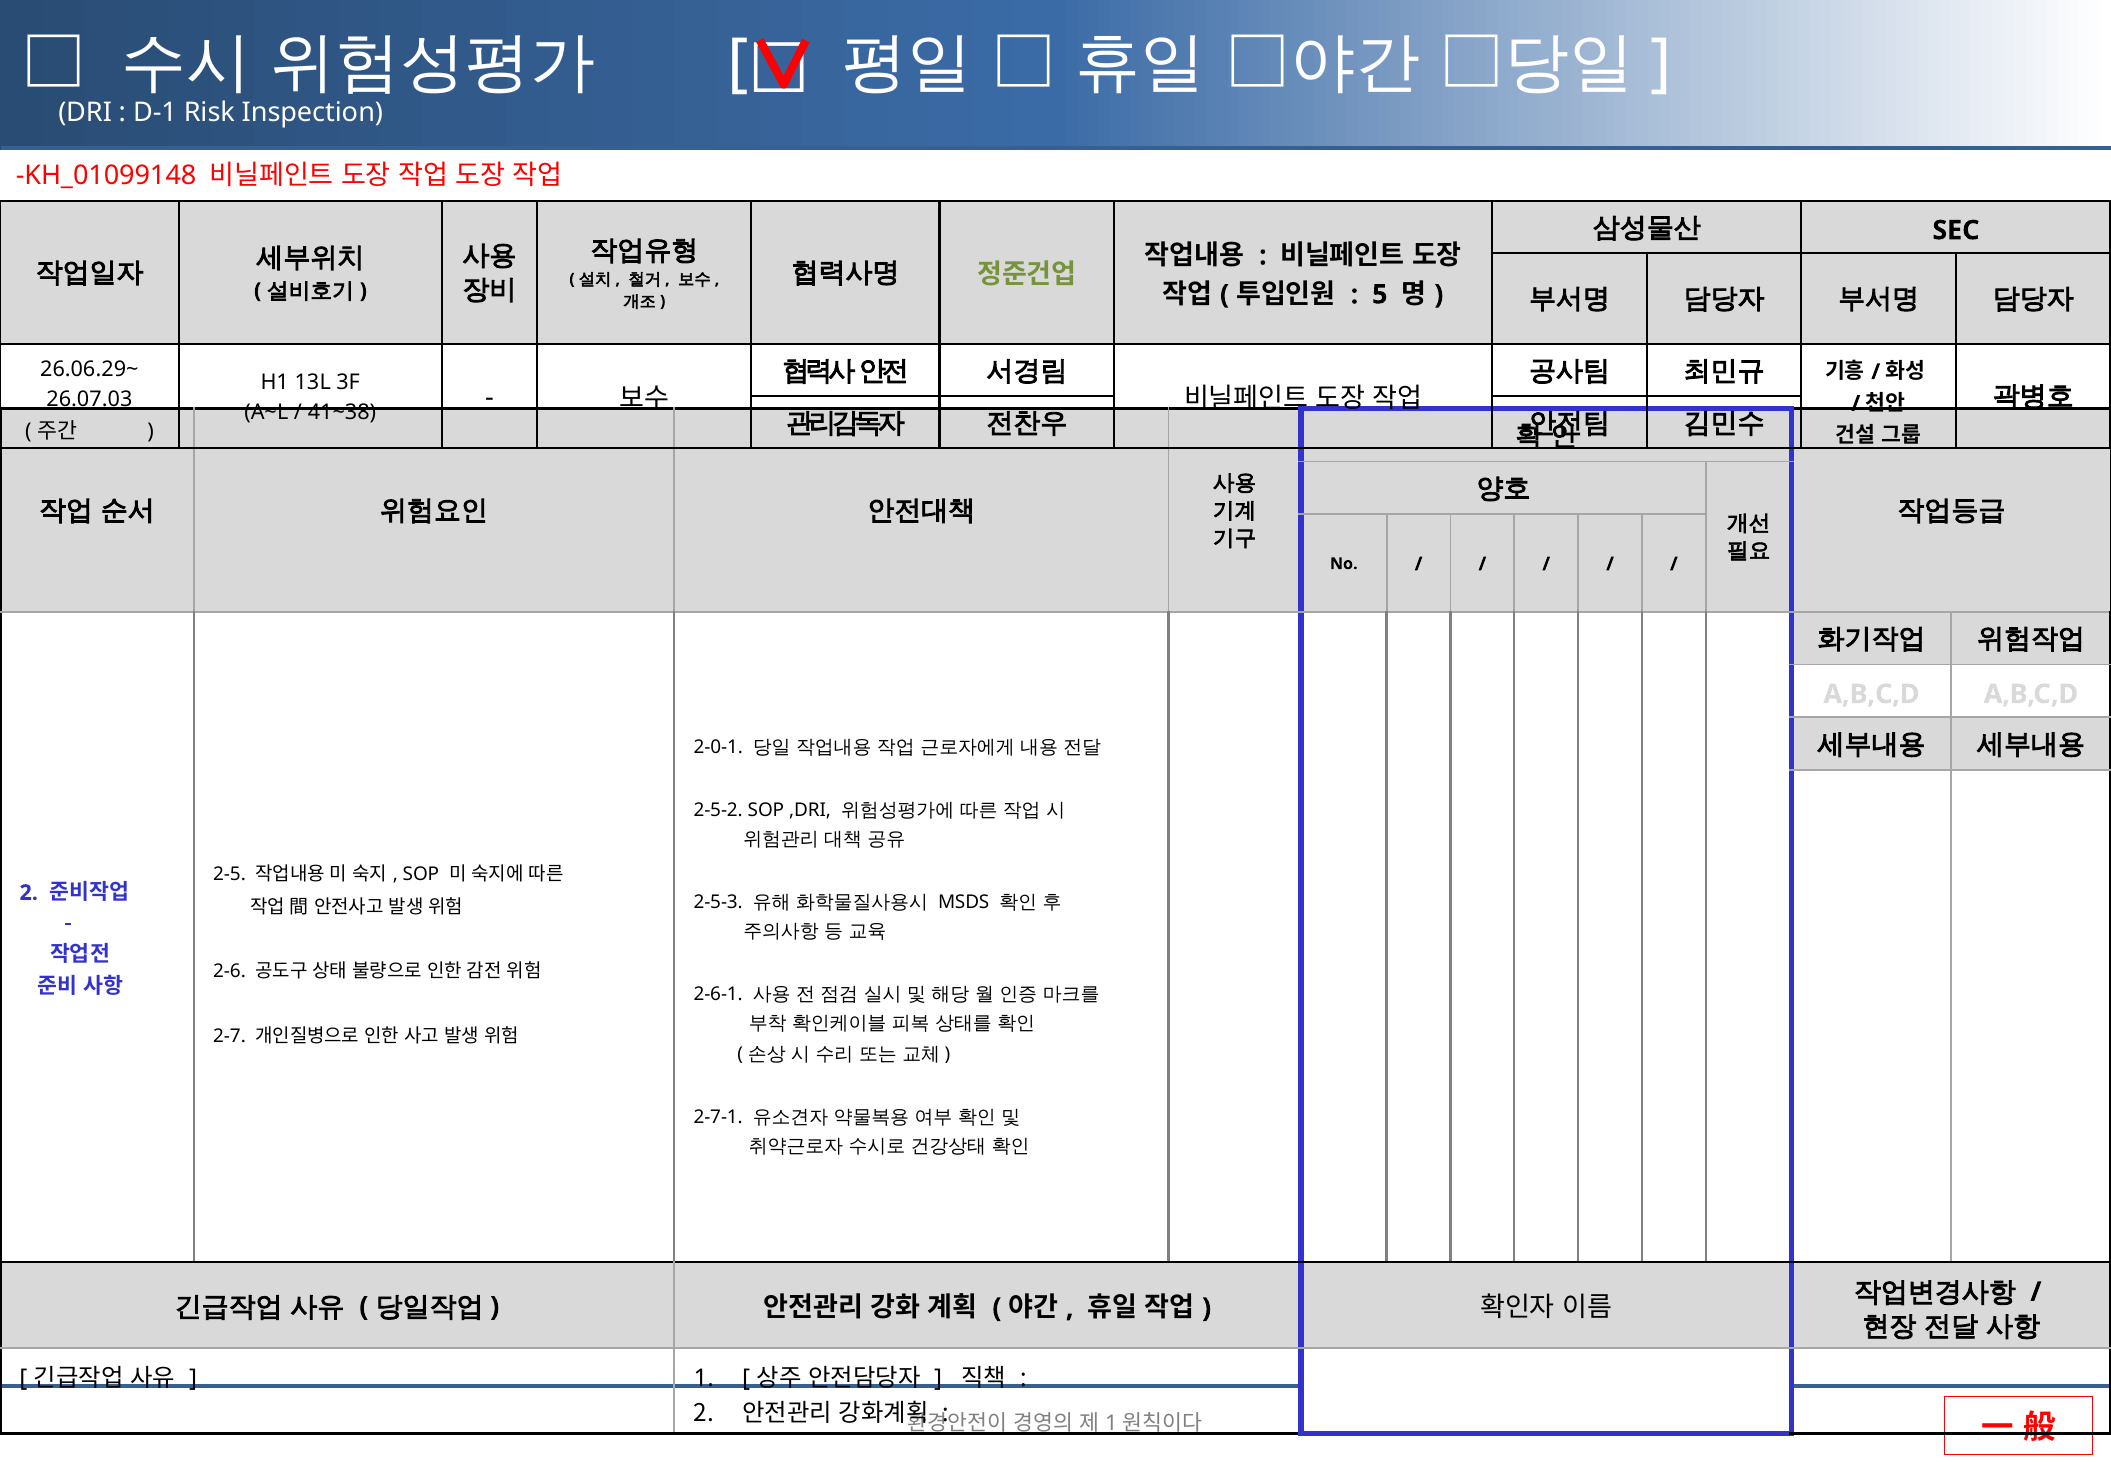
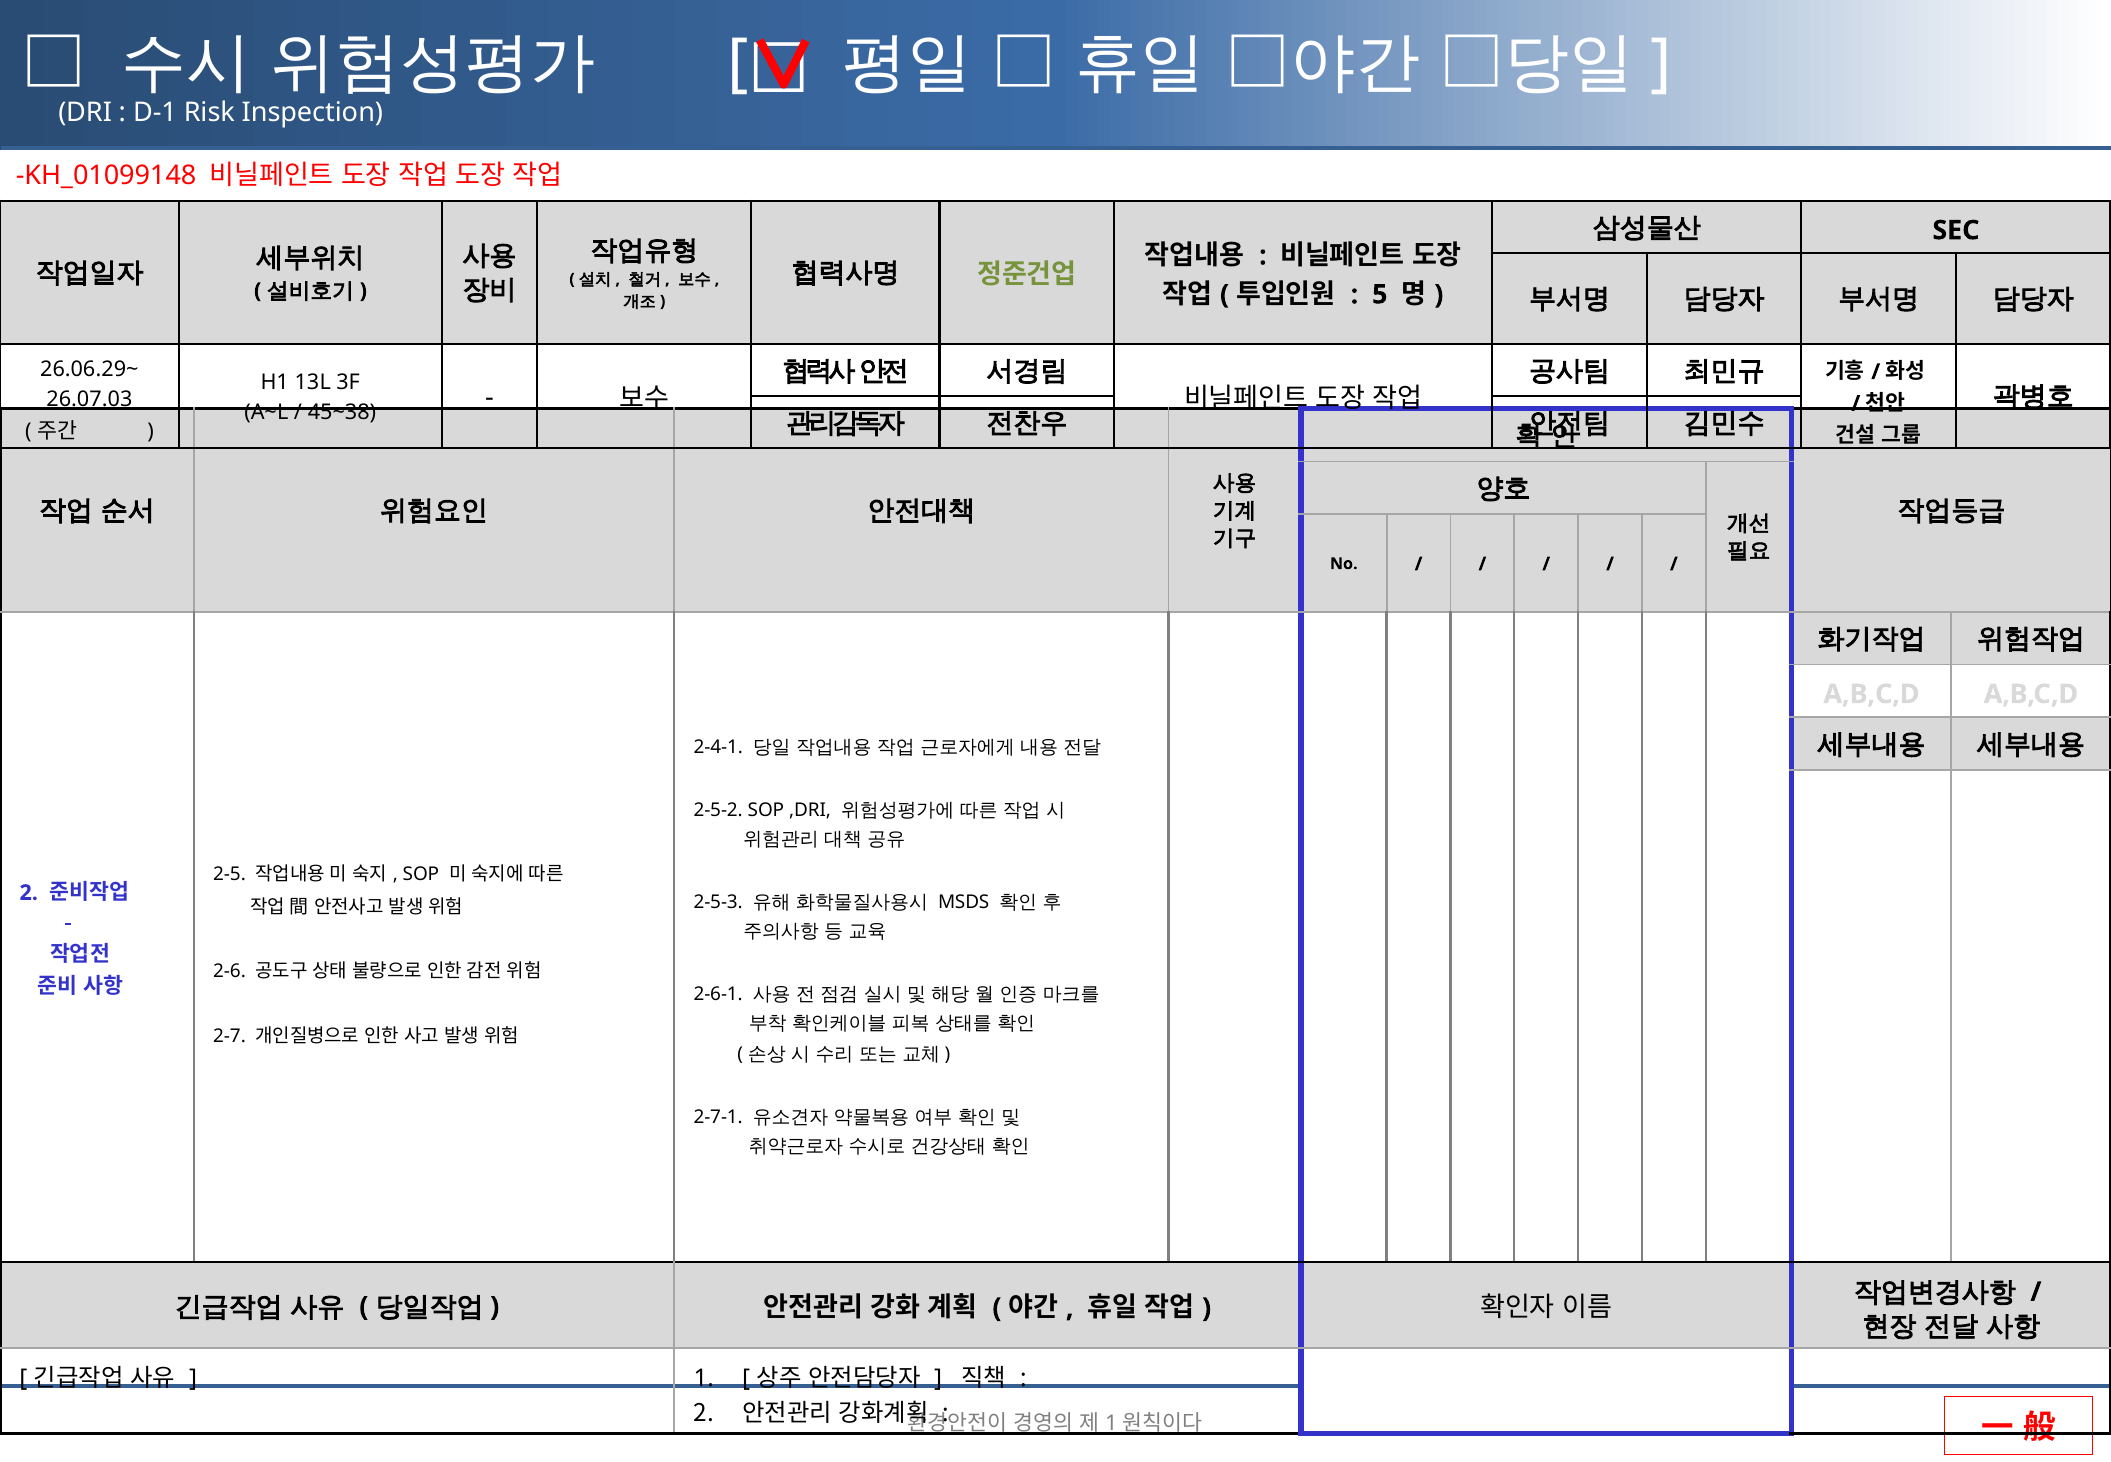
41~38: 41~38 -> 45~38 (342, 412)
2-0-1: 2-0-1 -> 2-4-1 (718, 747)
